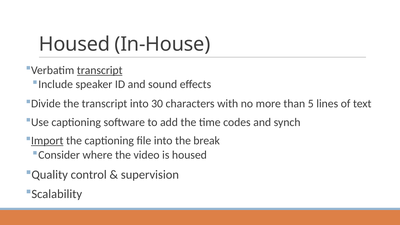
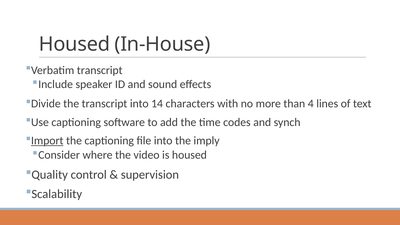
transcript underline: present -> none (100, 70)
30: 30 -> 14 (157, 104)
5: 5 -> 4 (311, 104)
break: break -> imply (207, 141)
